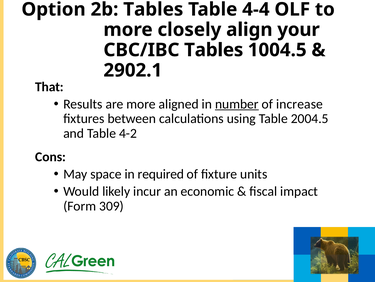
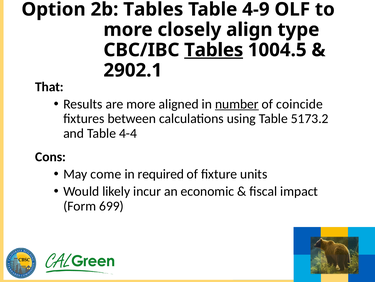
4-4: 4-4 -> 4-9 (256, 9)
your: your -> type (298, 30)
Tables underline: none -> present (214, 50)
increase: increase -> coincide (300, 104)
2004.5: 2004.5 -> 5173.2 (310, 118)
4-2: 4-2 -> 4-4 (128, 133)
space: space -> come (106, 174)
309: 309 -> 699 (111, 206)
